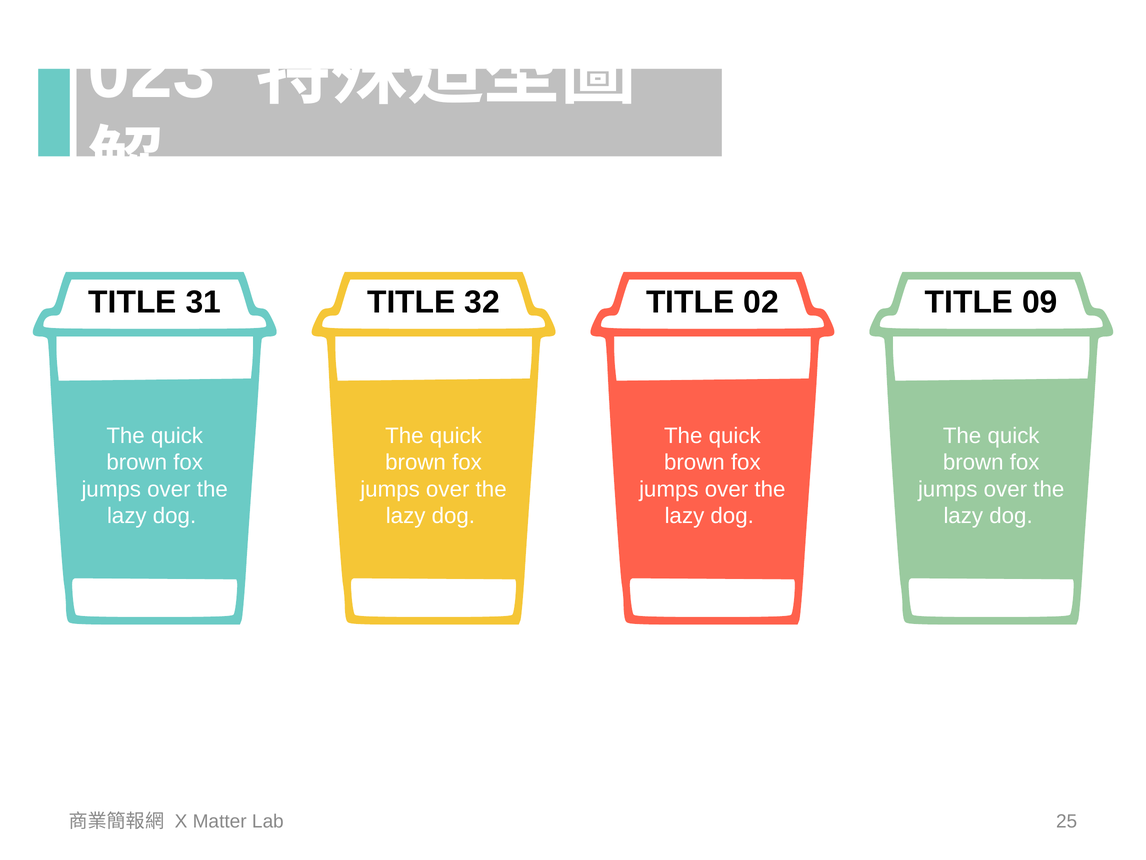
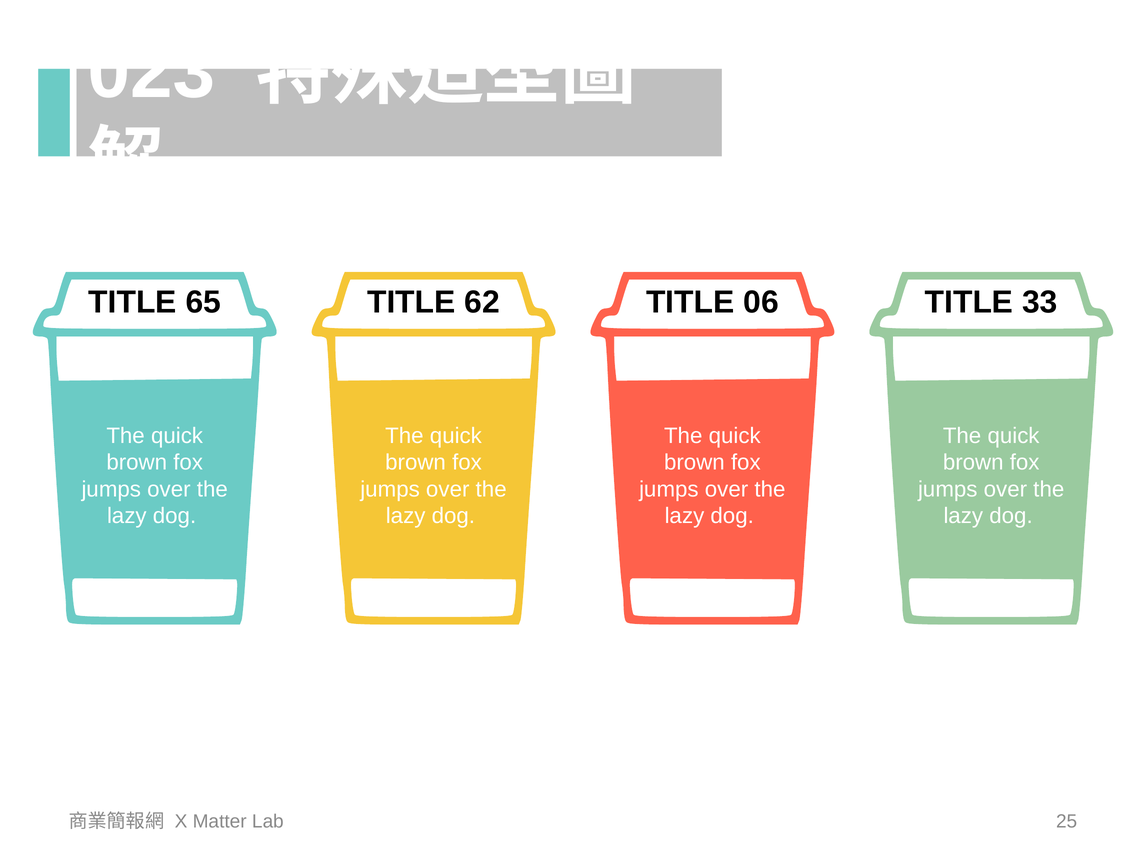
31: 31 -> 65 (203, 302)
32: 32 -> 62 (482, 302)
02: 02 -> 06 (761, 302)
09: 09 -> 33 (1040, 302)
